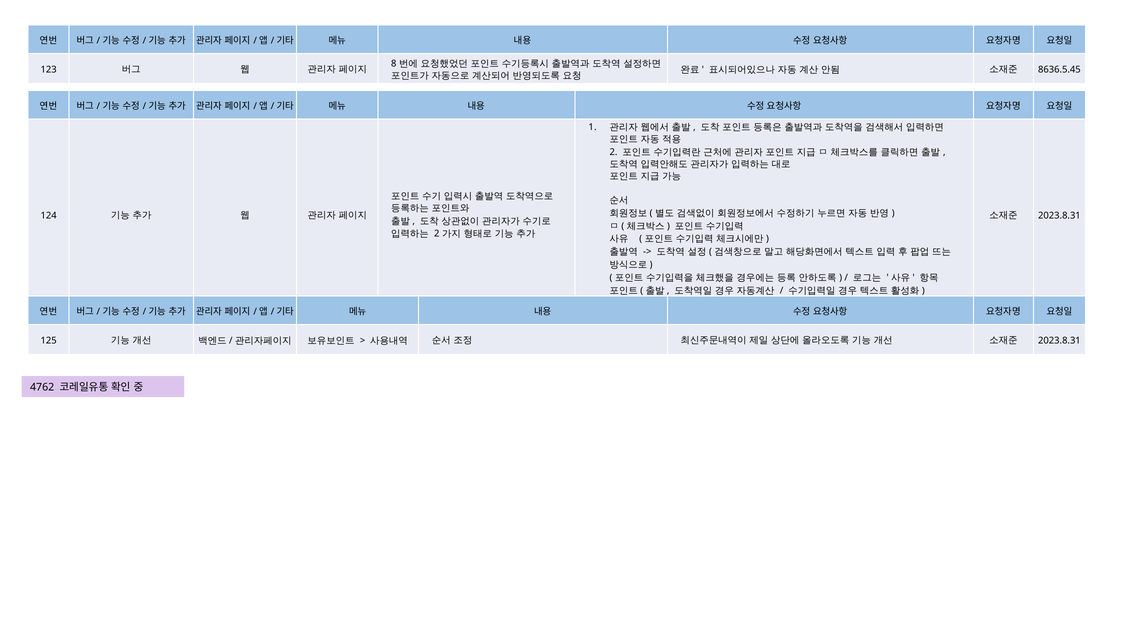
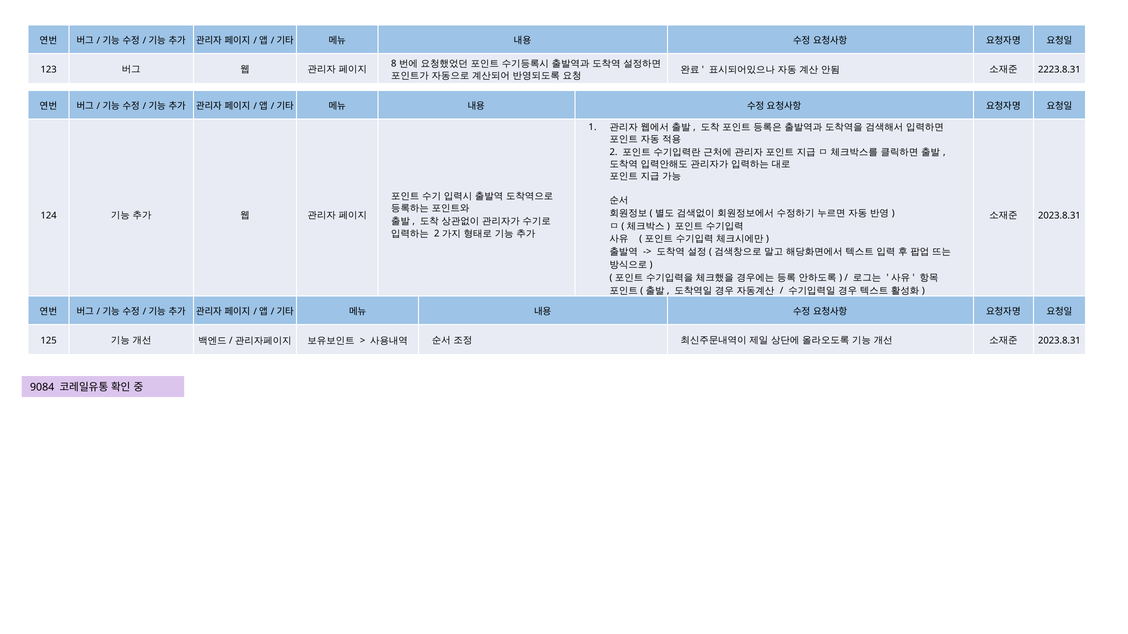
8636.5.45: 8636.5.45 -> 2223.8.31 (1059, 70)
4762: 4762 -> 9084 (42, 388)
